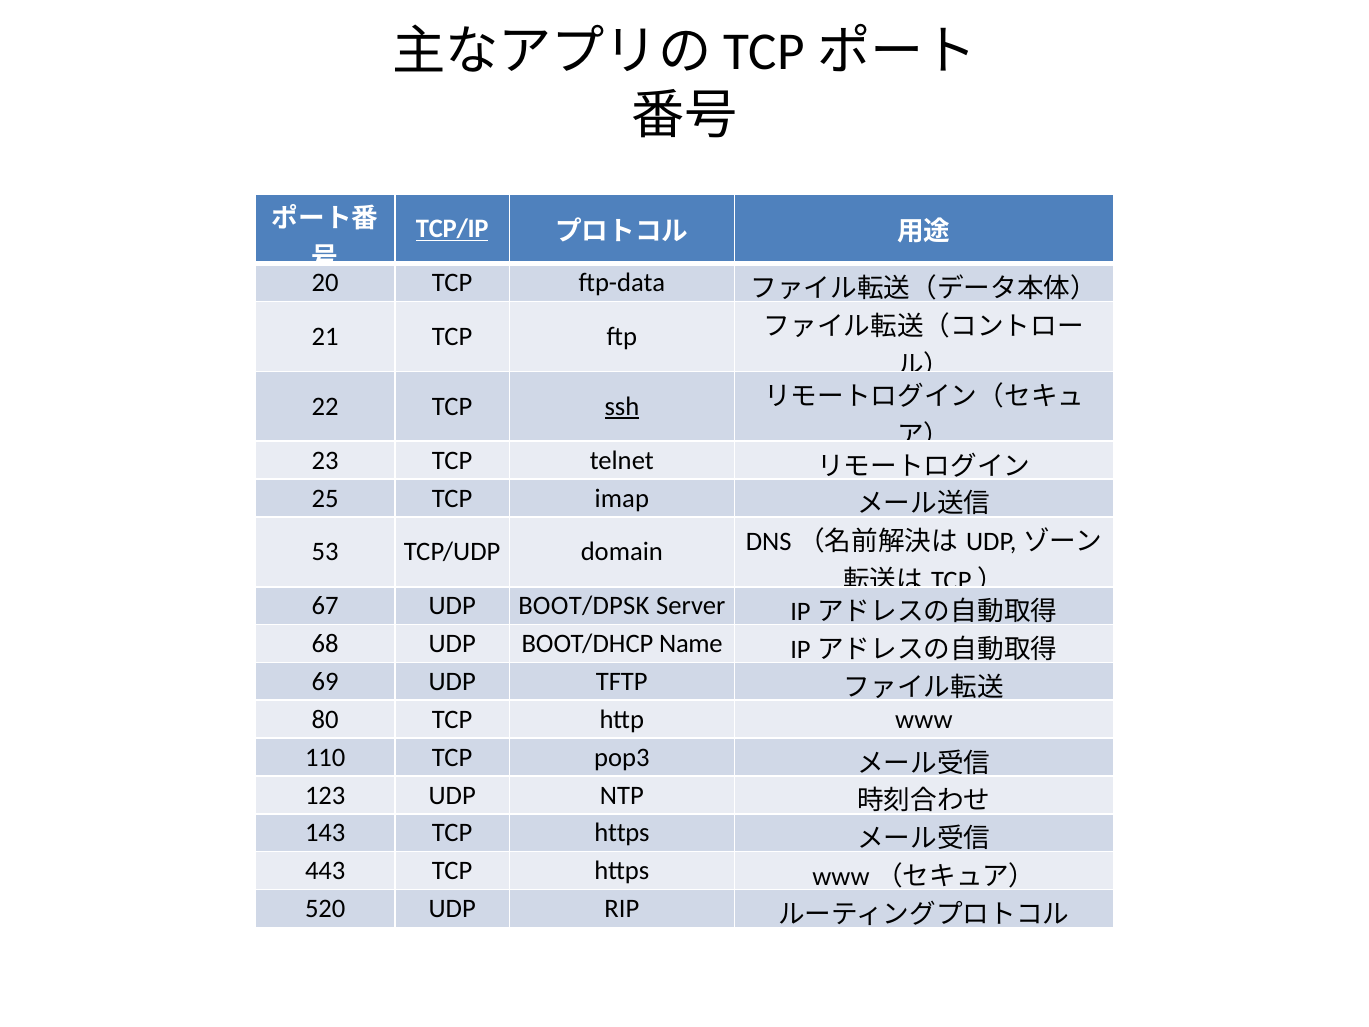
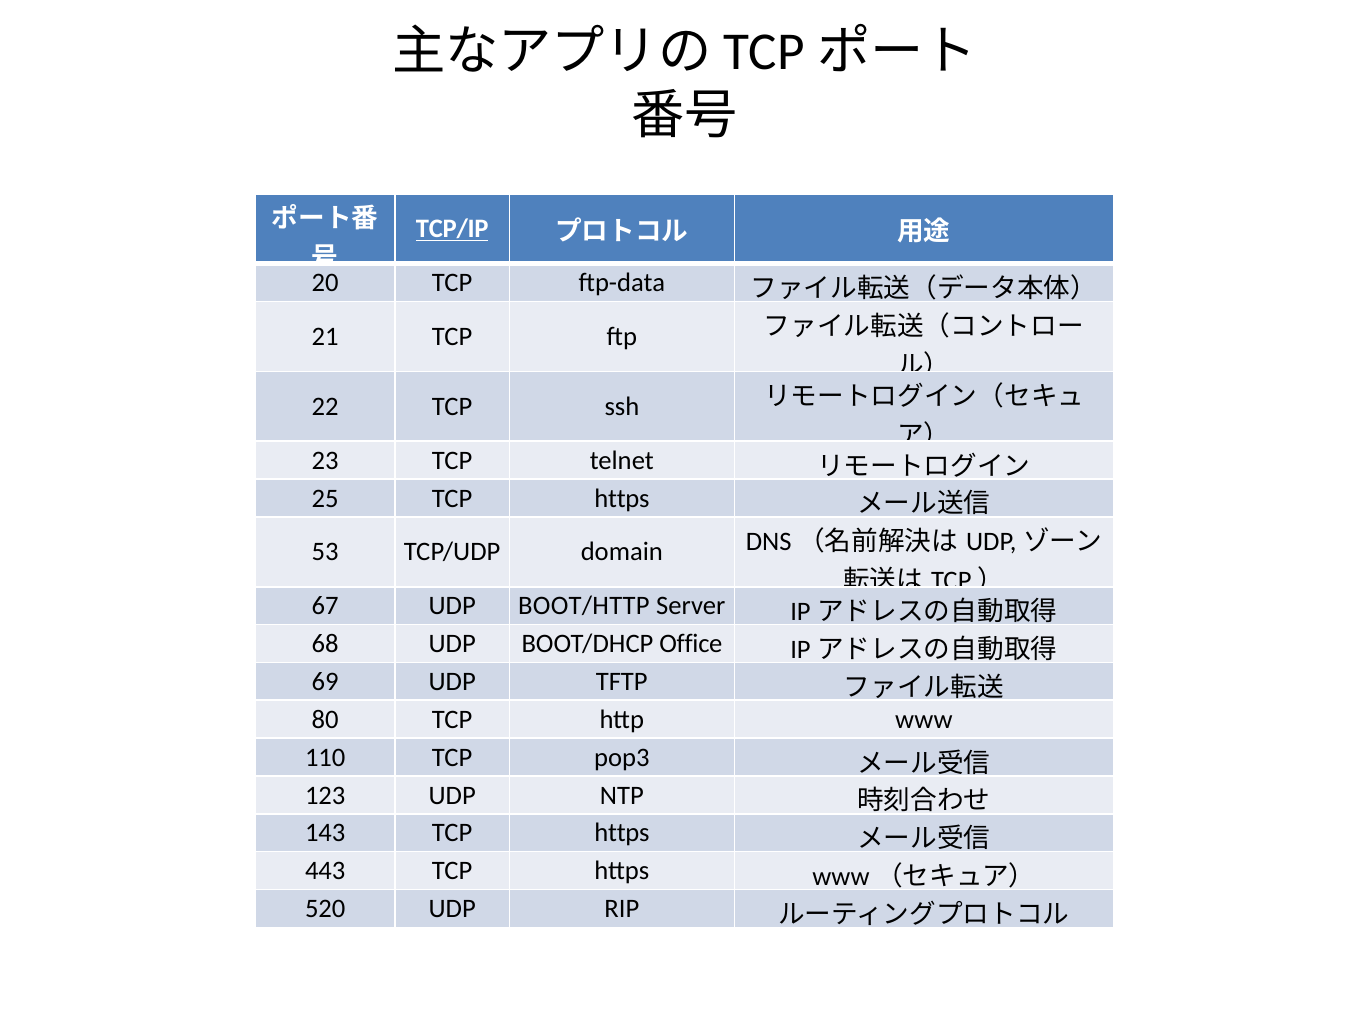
ssh underline: present -> none (622, 407)
25 TCP imap: imap -> https (622, 498)
BOOT/DPSK: BOOT/DPSK -> BOOT/HTTP (584, 606)
Name: Name -> Office (691, 644)
